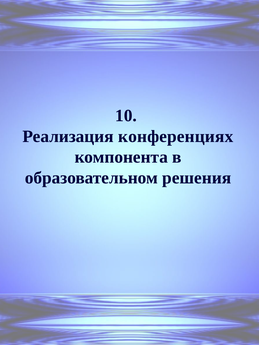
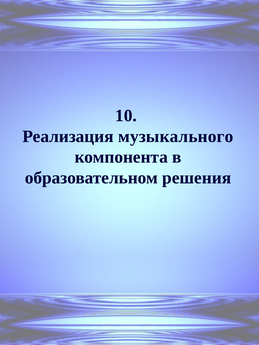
конференциях: конференциях -> музыкального (176, 137)
